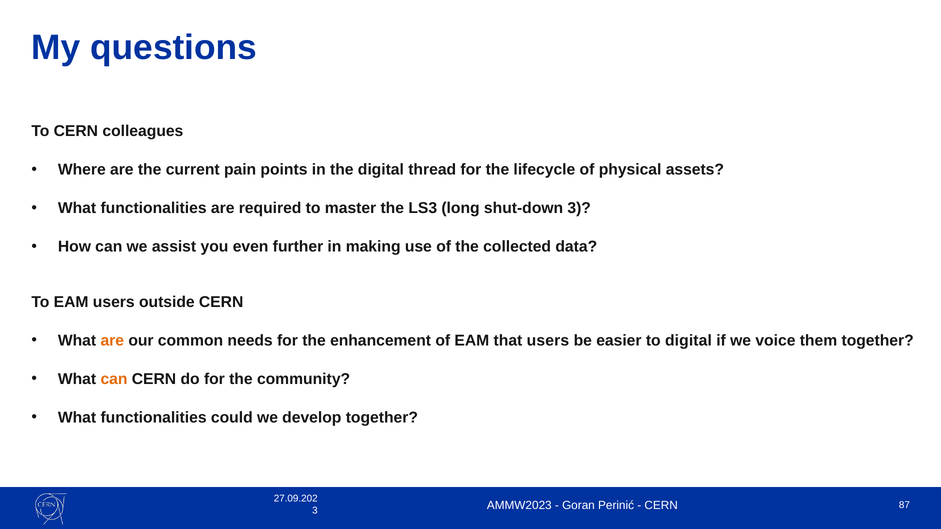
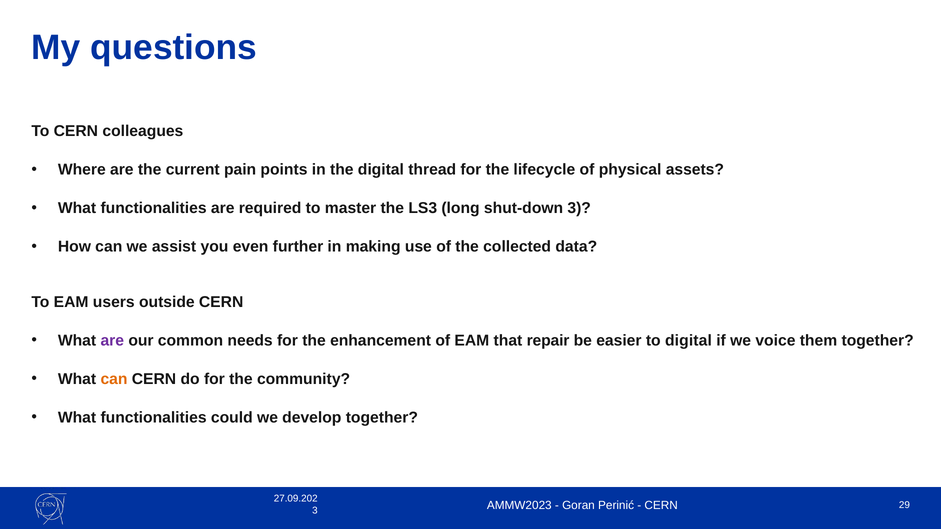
are colour: orange -> purple (112, 341)
that users: users -> repair (548, 341)
87: 87 -> 29 (904, 505)
